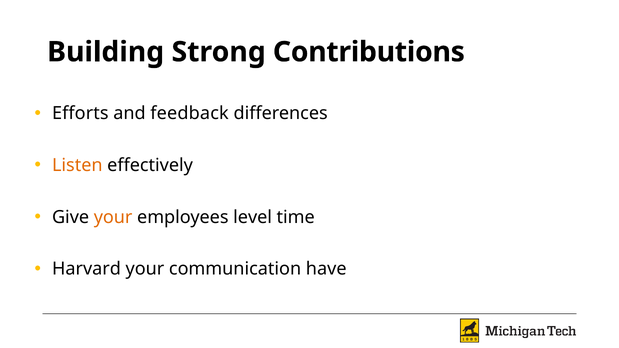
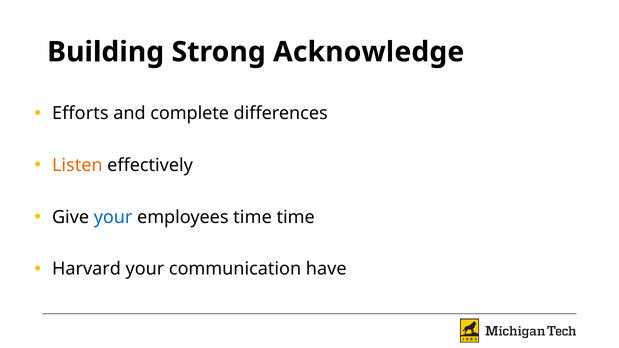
Contributions: Contributions -> Acknowledge (369, 52)
feedback: feedback -> complete (190, 113)
your colour: orange -> blue (113, 217)
employees level: level -> time (253, 217)
